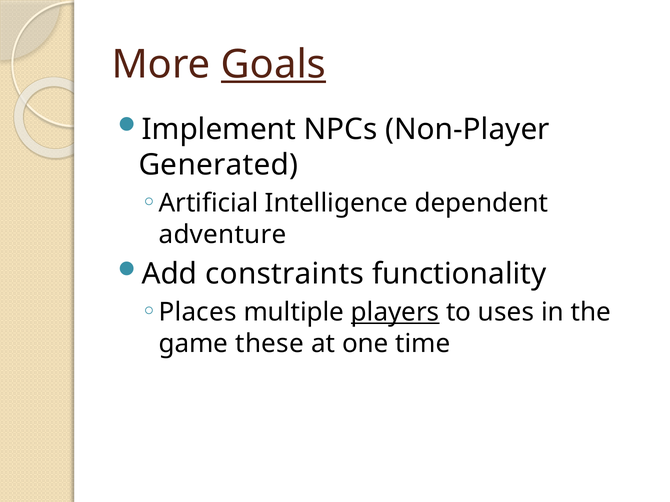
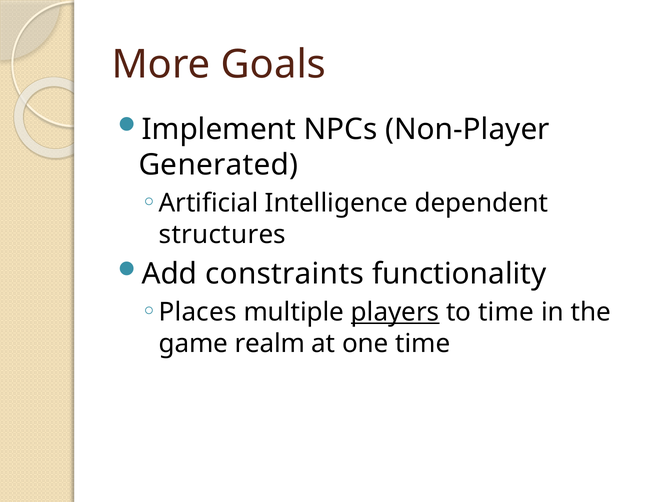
Goals underline: present -> none (273, 65)
adventure: adventure -> structures (222, 235)
to uses: uses -> time (506, 312)
these: these -> realm (270, 344)
